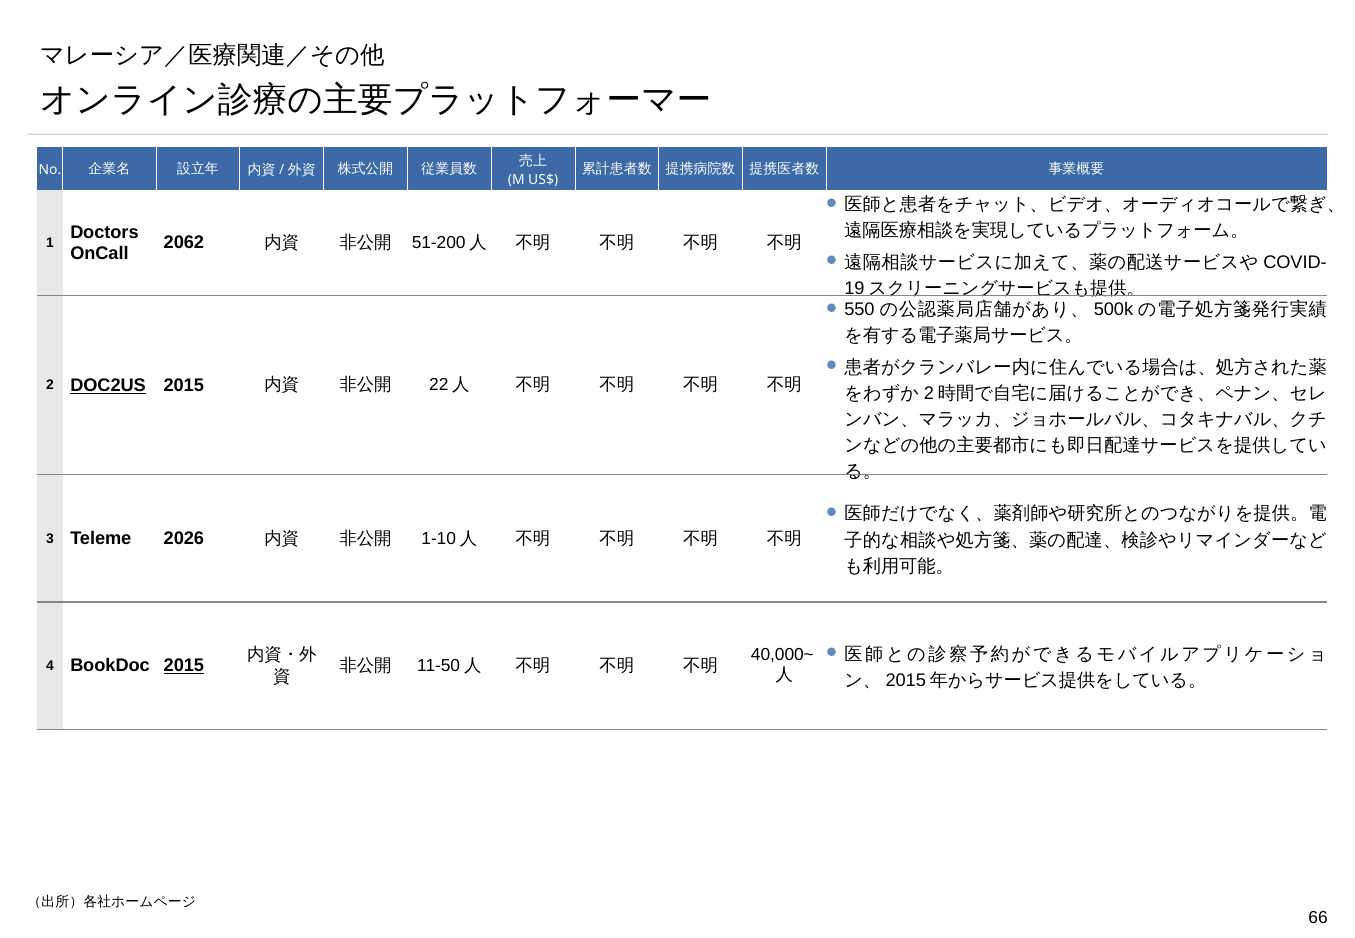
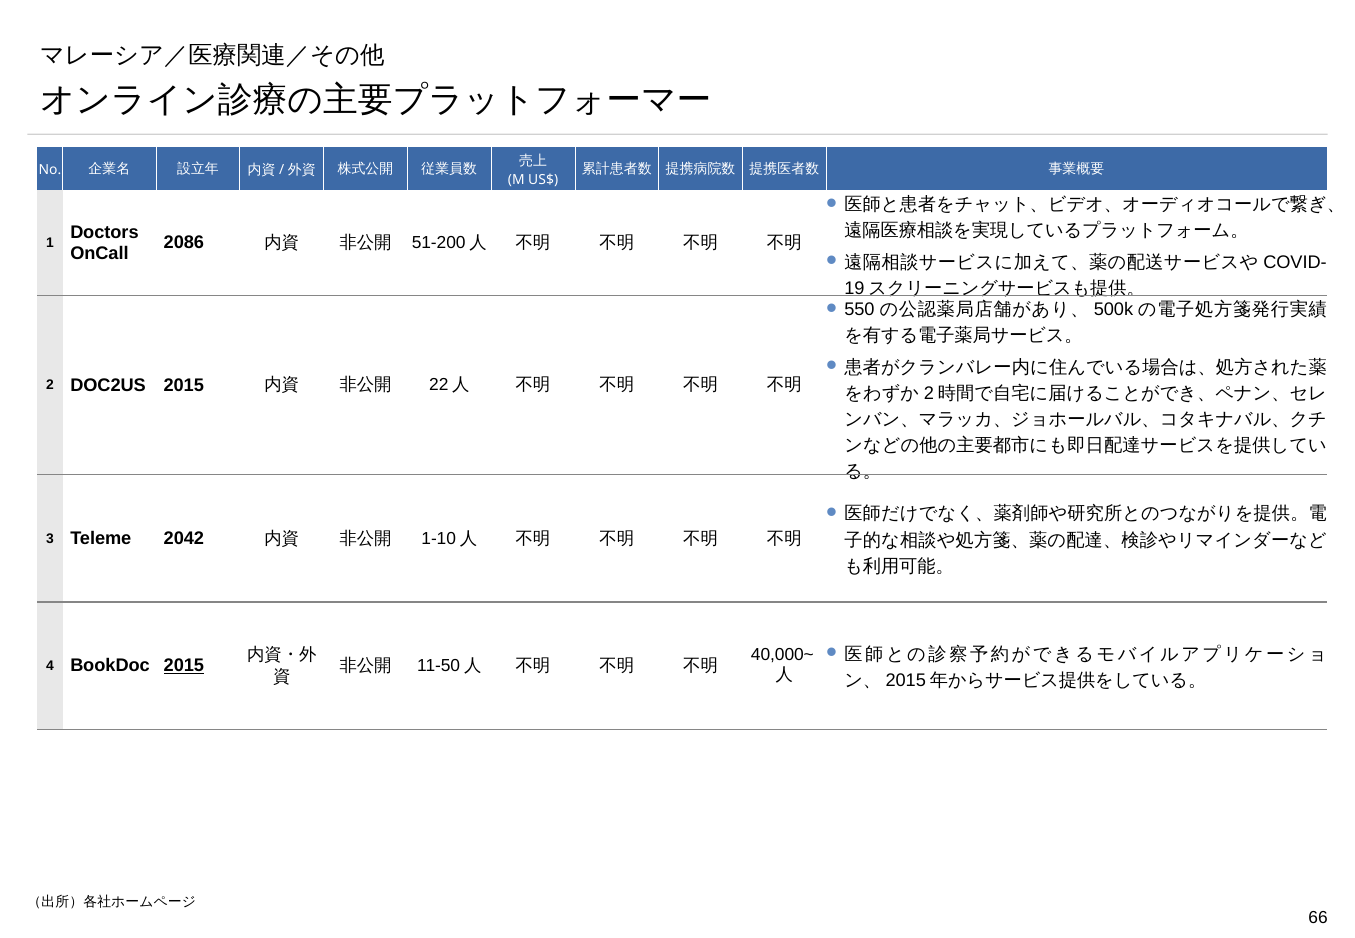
2062: 2062 -> 2086 (184, 243)
DOC2US underline: present -> none (108, 385)
2026: 2026 -> 2042 (184, 539)
